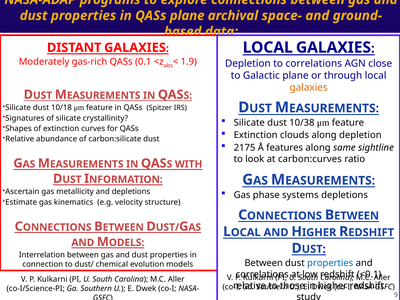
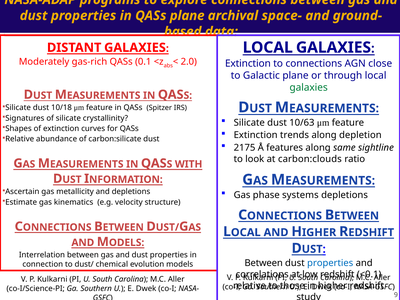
1.9: 1.9 -> 2.0 (189, 62)
Depletion: Depletion -> Extinction (248, 64)
to correlations: correlations -> connections (314, 64)
galaxies colour: orange -> green (309, 88)
10/38: 10/38 -> 10/63 (302, 123)
clouds: clouds -> trends (295, 135)
carbon:curves: carbon:curves -> carbon:clouds (310, 159)
